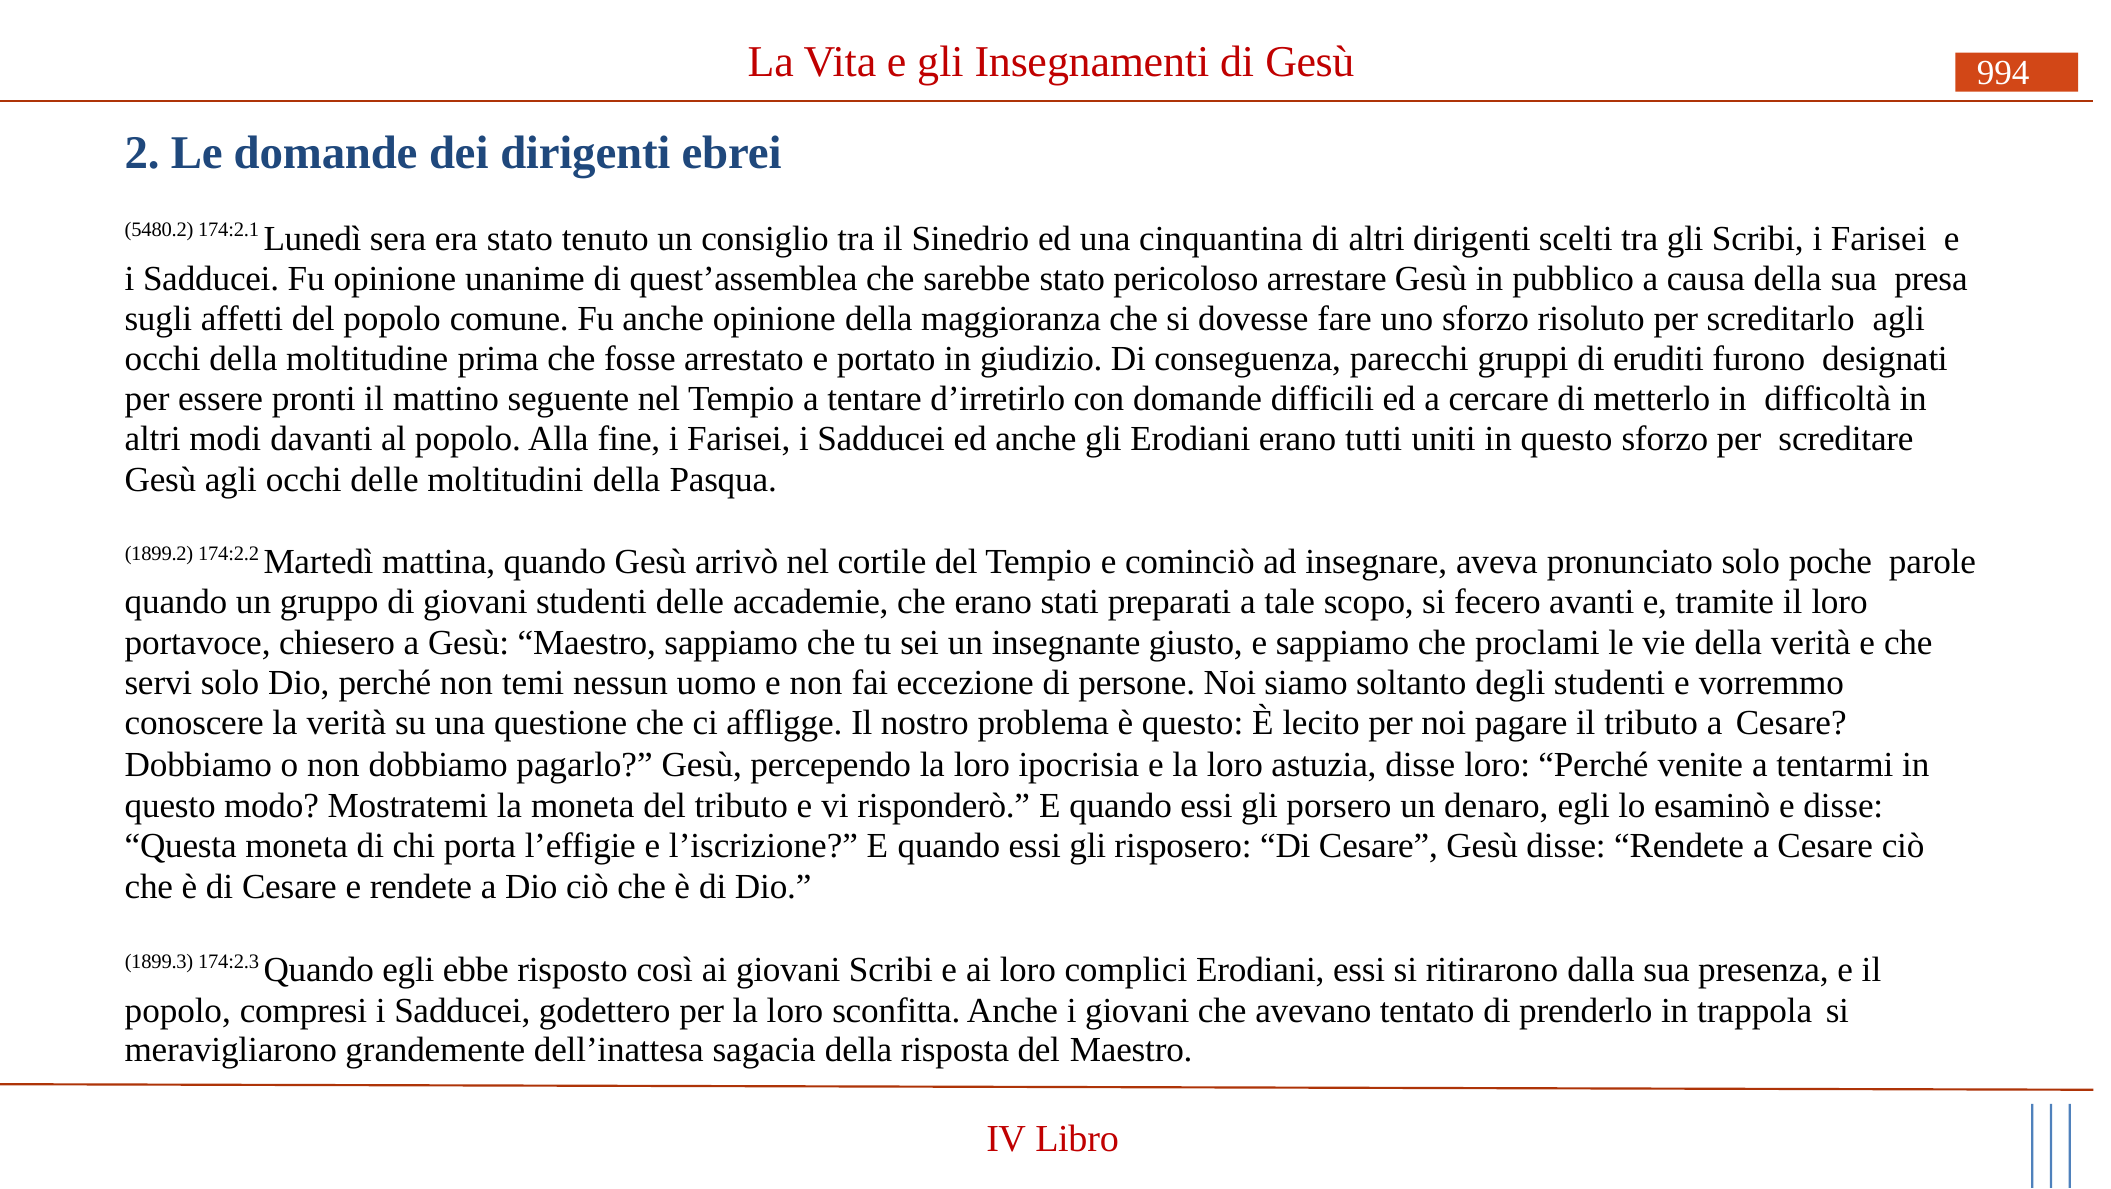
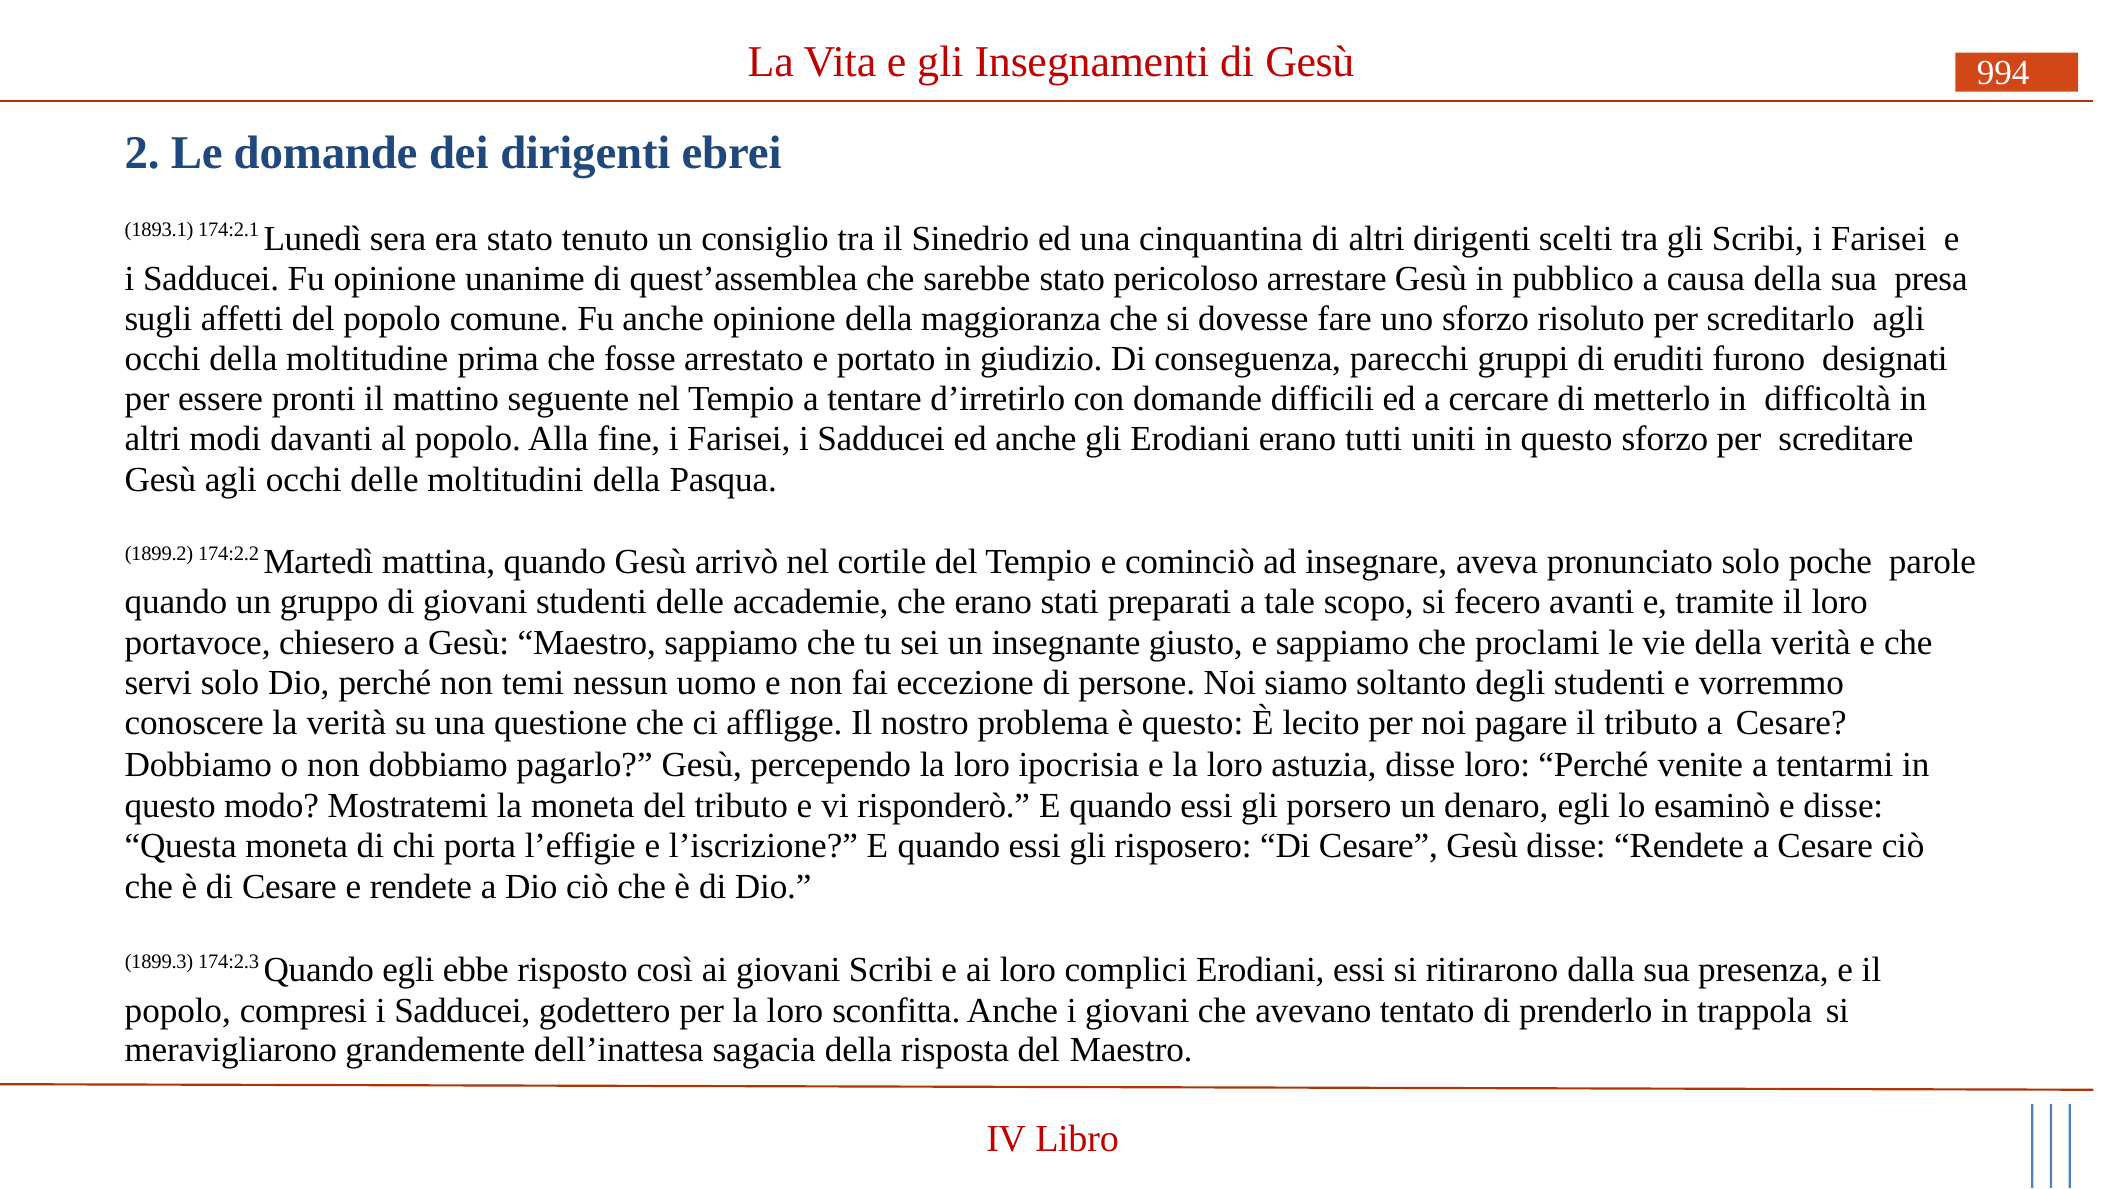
5480.2: 5480.2 -> 1893.1 (159, 230)
